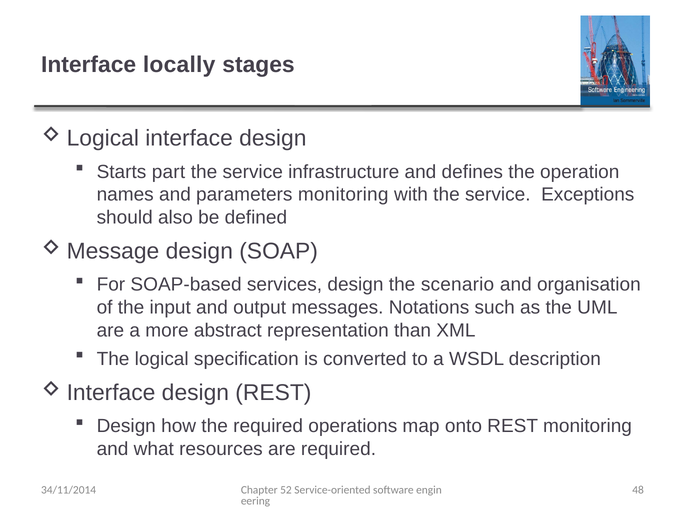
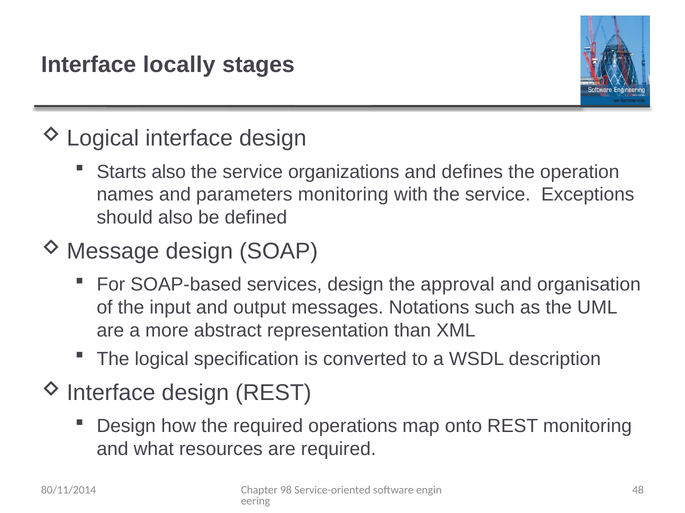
Starts part: part -> also (169, 172)
infrastructure: infrastructure -> organizations (344, 172)
scenario: scenario -> approval (458, 285)
52: 52 -> 98 (286, 491)
34/11/2014: 34/11/2014 -> 80/11/2014 (69, 491)
